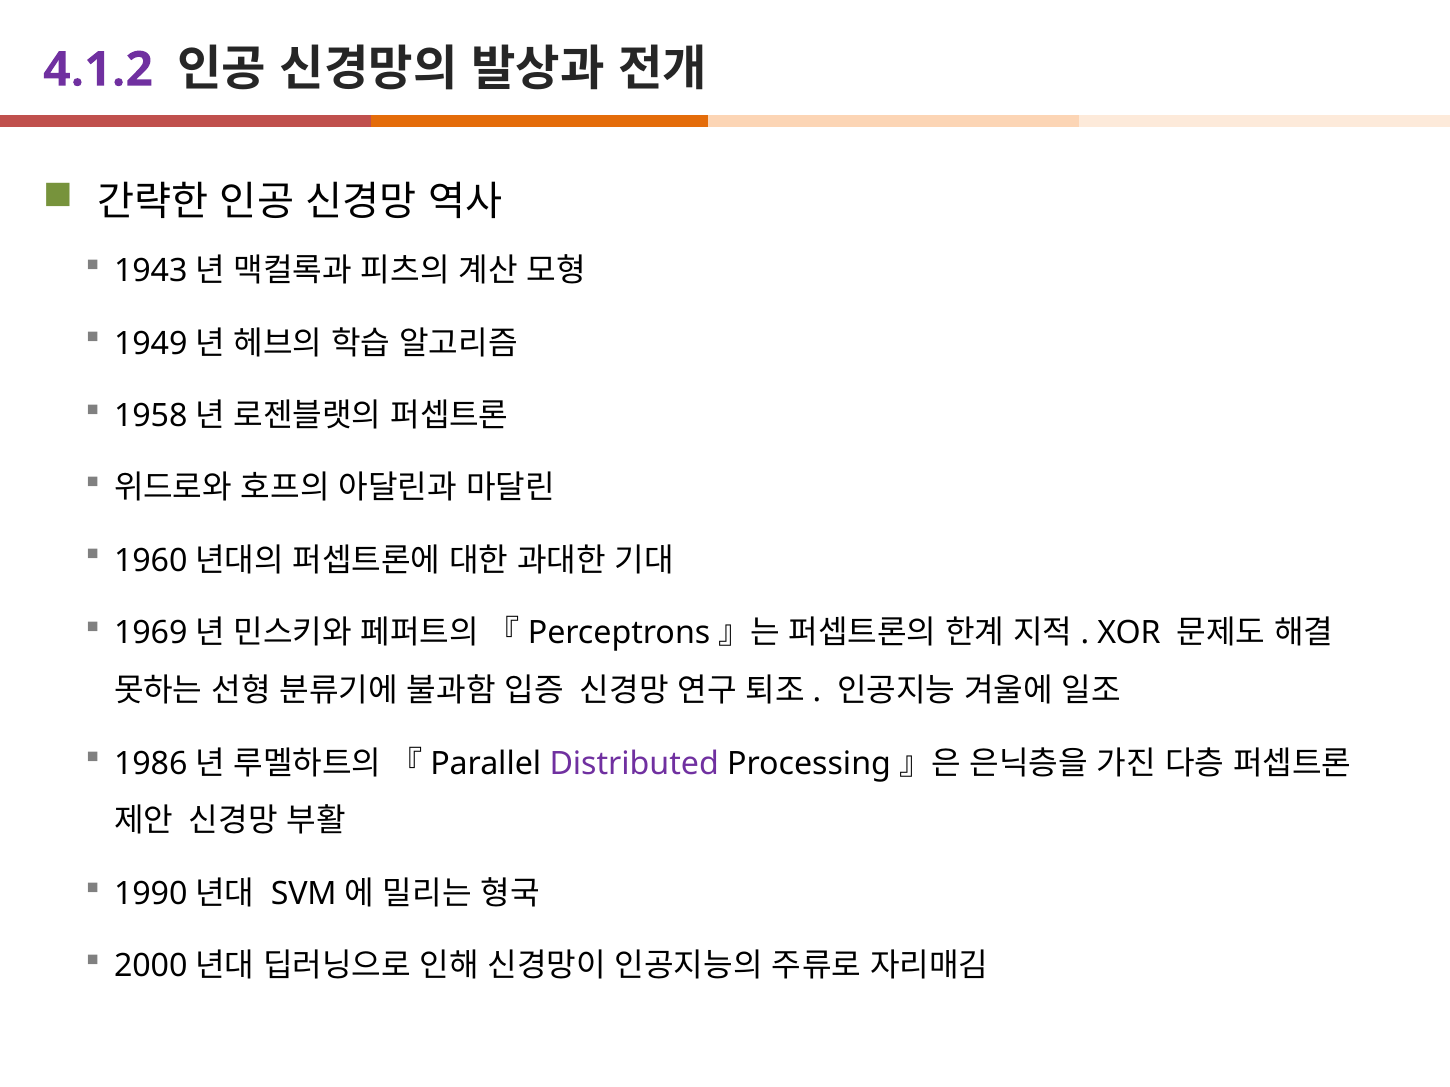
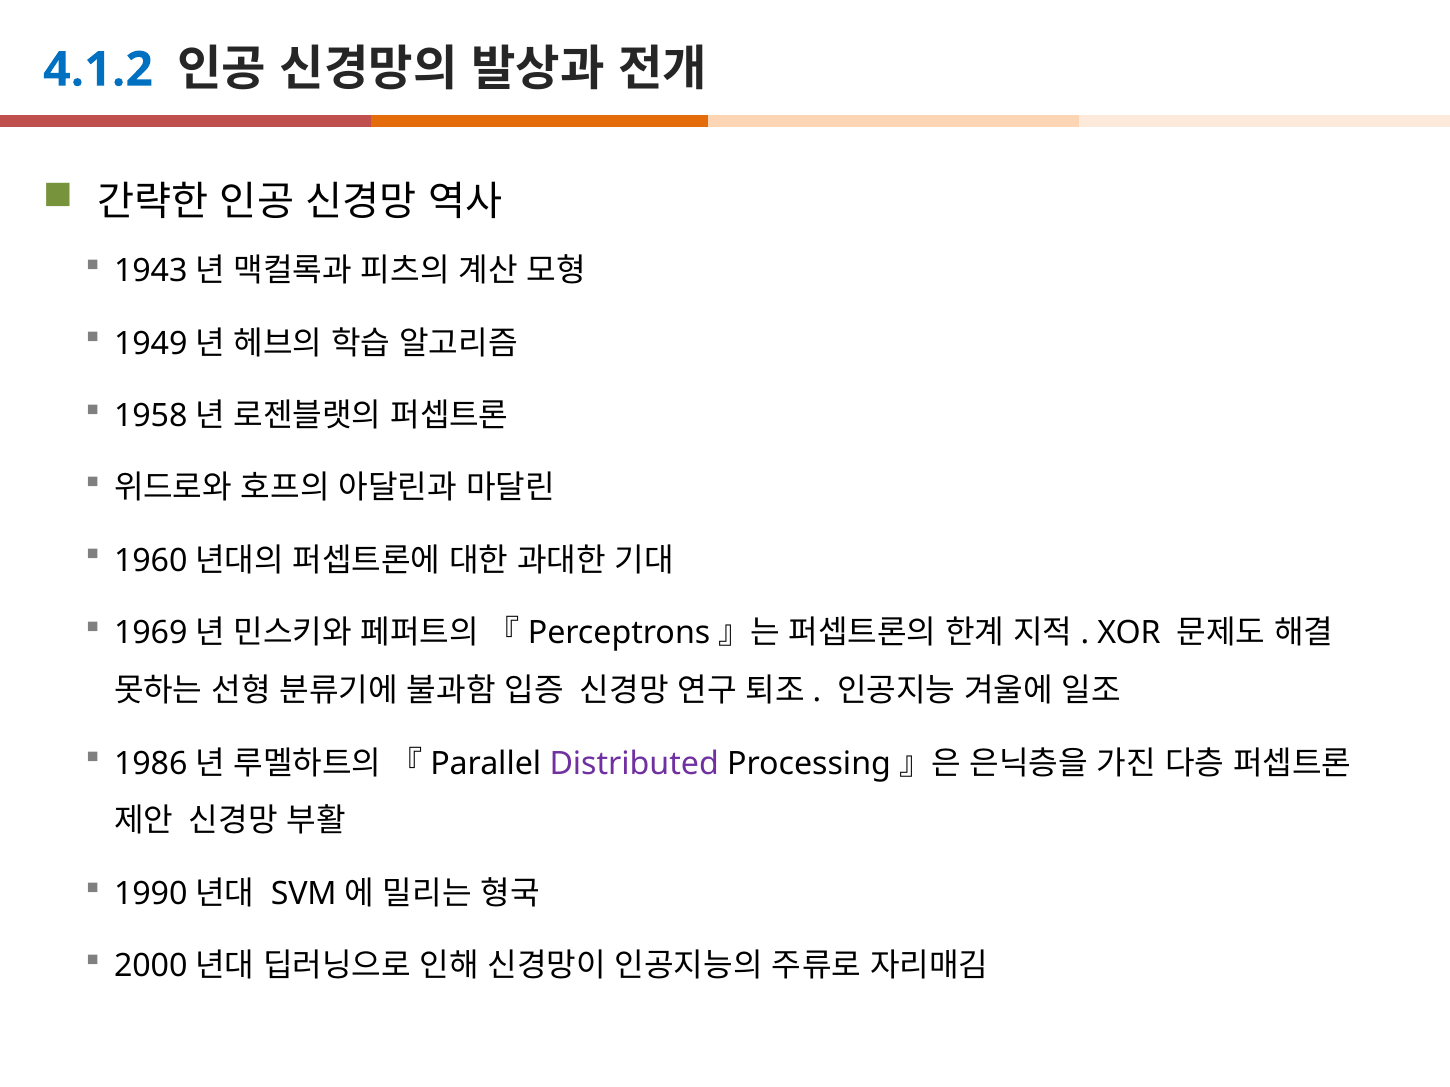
4.1.2 colour: purple -> blue (98, 70)
